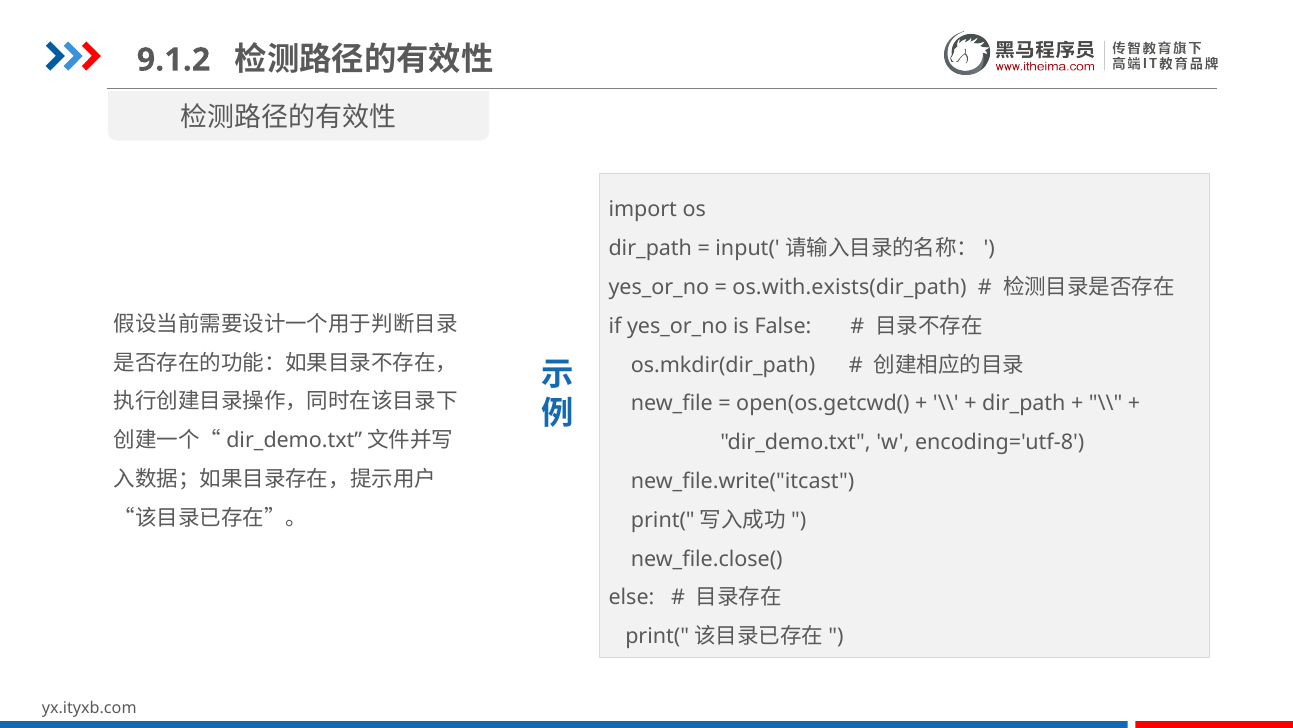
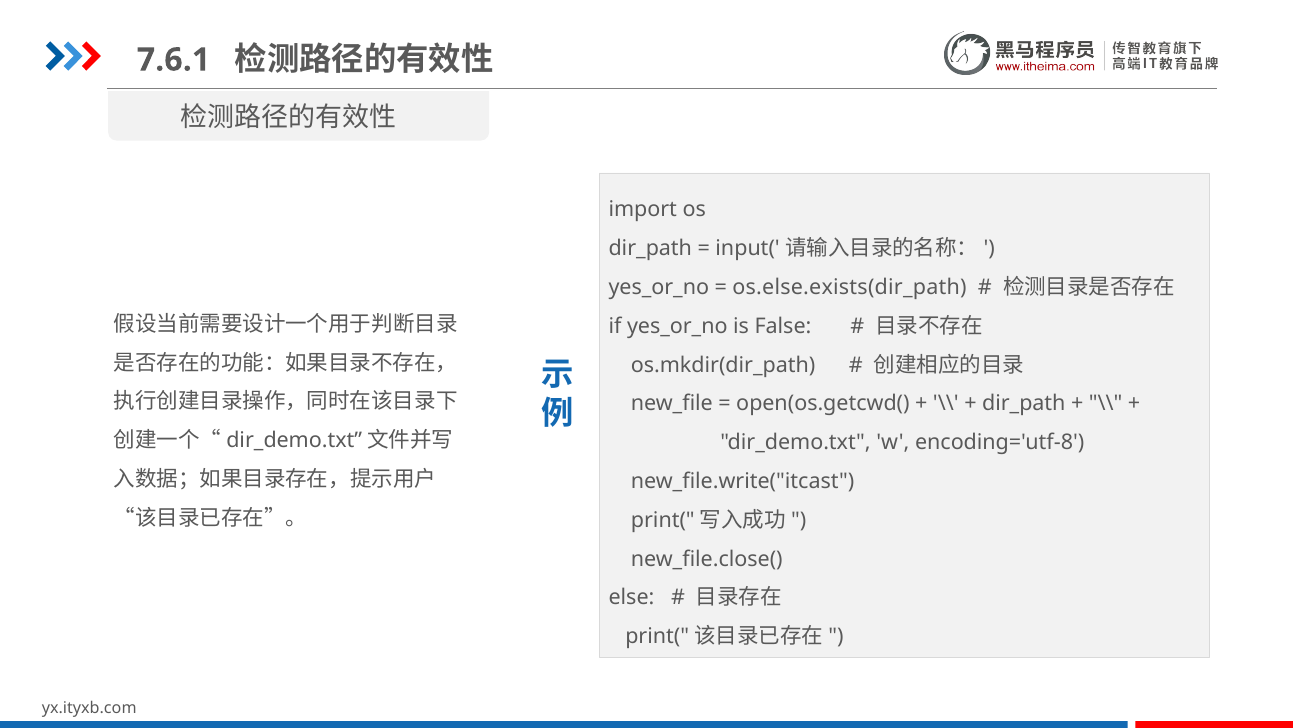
9.1.2: 9.1.2 -> 7.6.1 (174, 60)
os.with.exists(dir_path: os.with.exists(dir_path -> os.else.exists(dir_path (849, 287)
